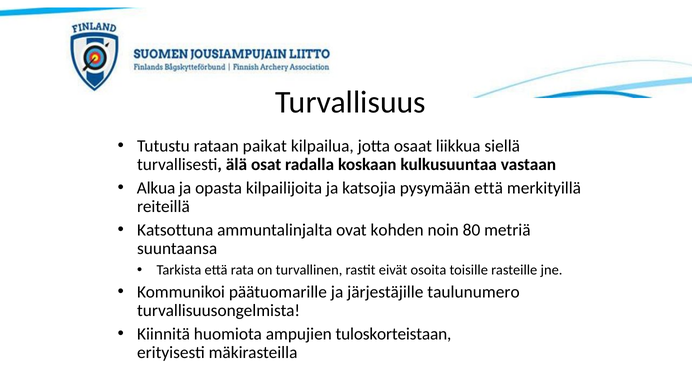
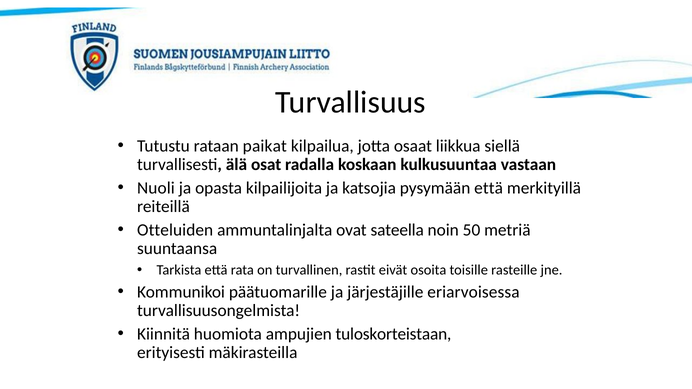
Alkua: Alkua -> Nuoli (156, 188)
Katsottuna: Katsottuna -> Otteluiden (175, 230)
kohden: kohden -> sateella (397, 230)
80: 80 -> 50 (471, 230)
taulunumero: taulunumero -> eriarvoisessa (473, 292)
